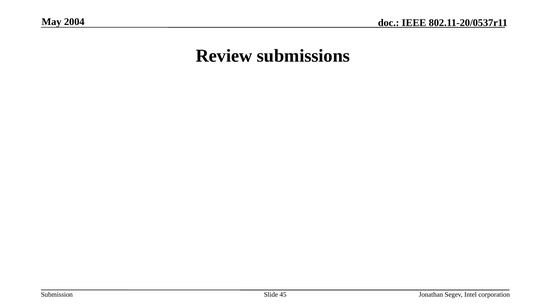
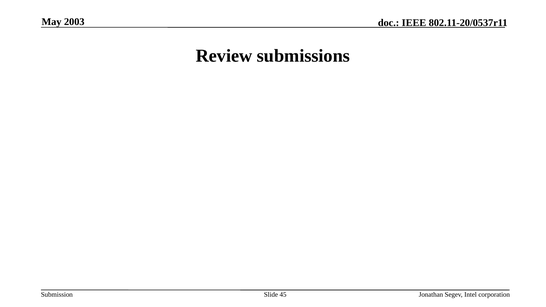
2004: 2004 -> 2003 (74, 22)
